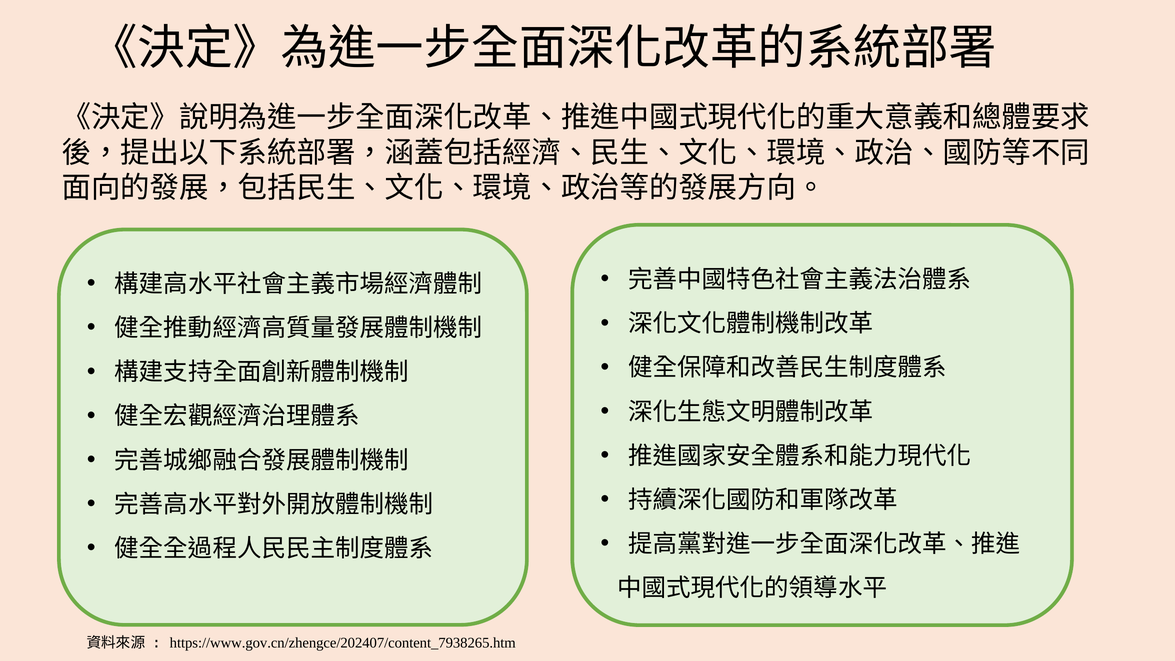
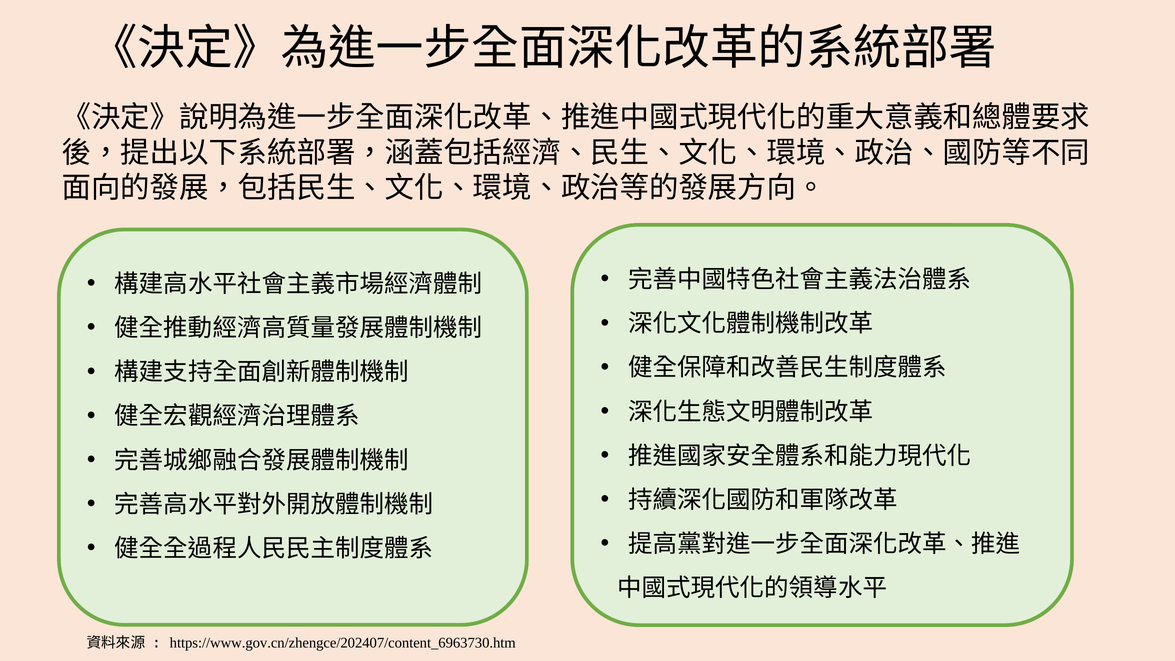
https://www.gov.cn/zhengce/202407/content_7938265.htm: https://www.gov.cn/zhengce/202407/content_7938265.htm -> https://www.gov.cn/zhengce/202407/content_6963730.htm (343, 643)
